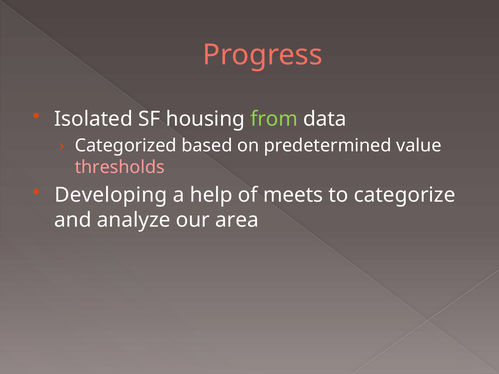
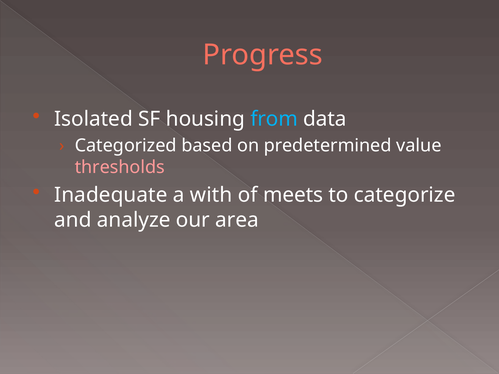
from colour: light green -> light blue (274, 119)
Developing: Developing -> Inadequate (111, 195)
help: help -> with (211, 195)
